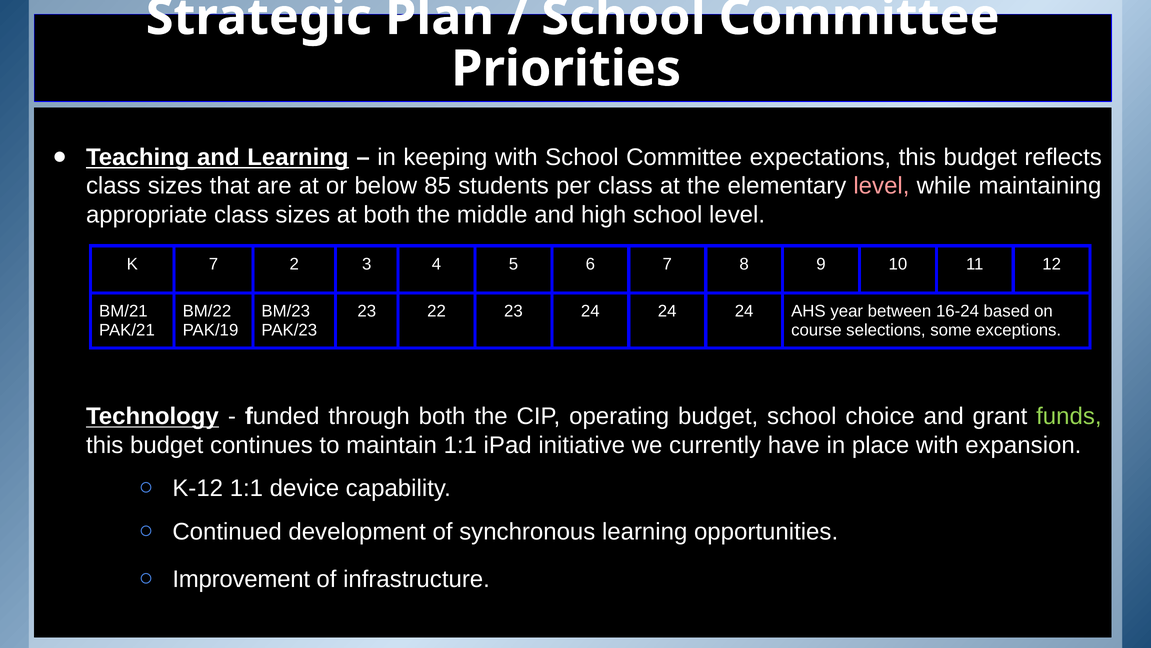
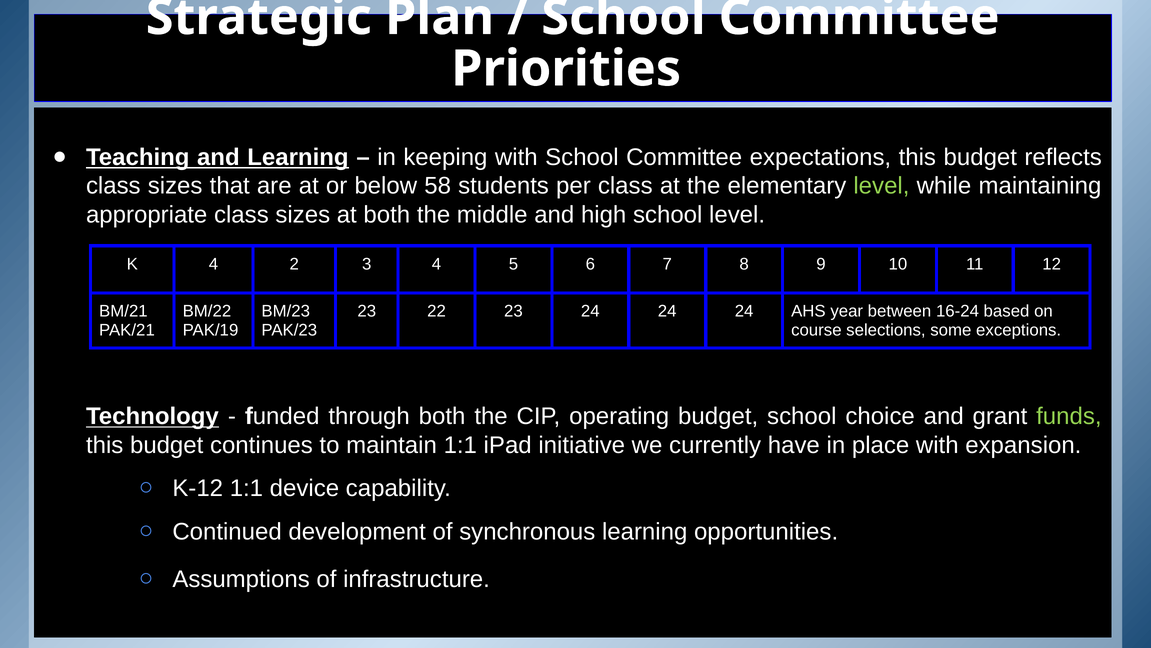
85: 85 -> 58 (438, 186)
level colour: pink -> light green (881, 186)
K 7: 7 -> 4 (213, 264)
Improvement: Improvement -> Assumptions (241, 579)
